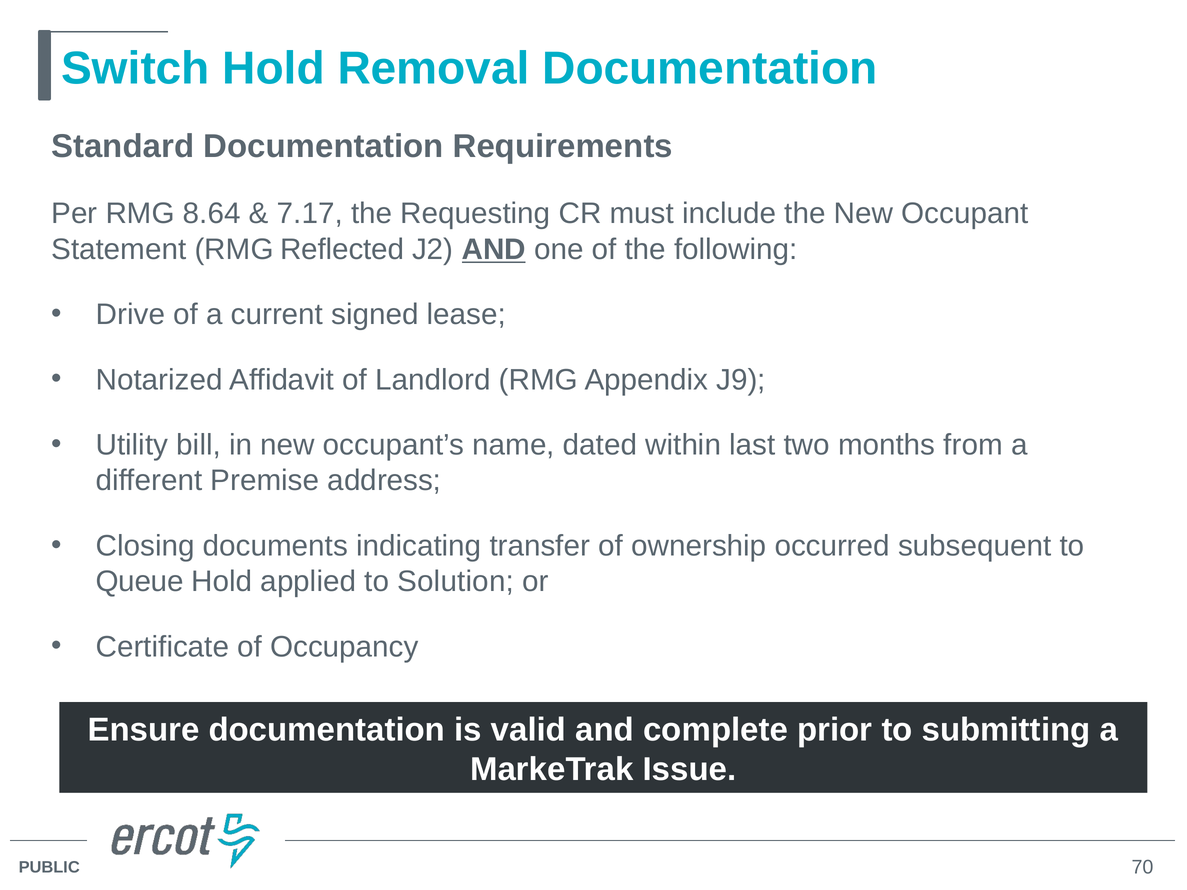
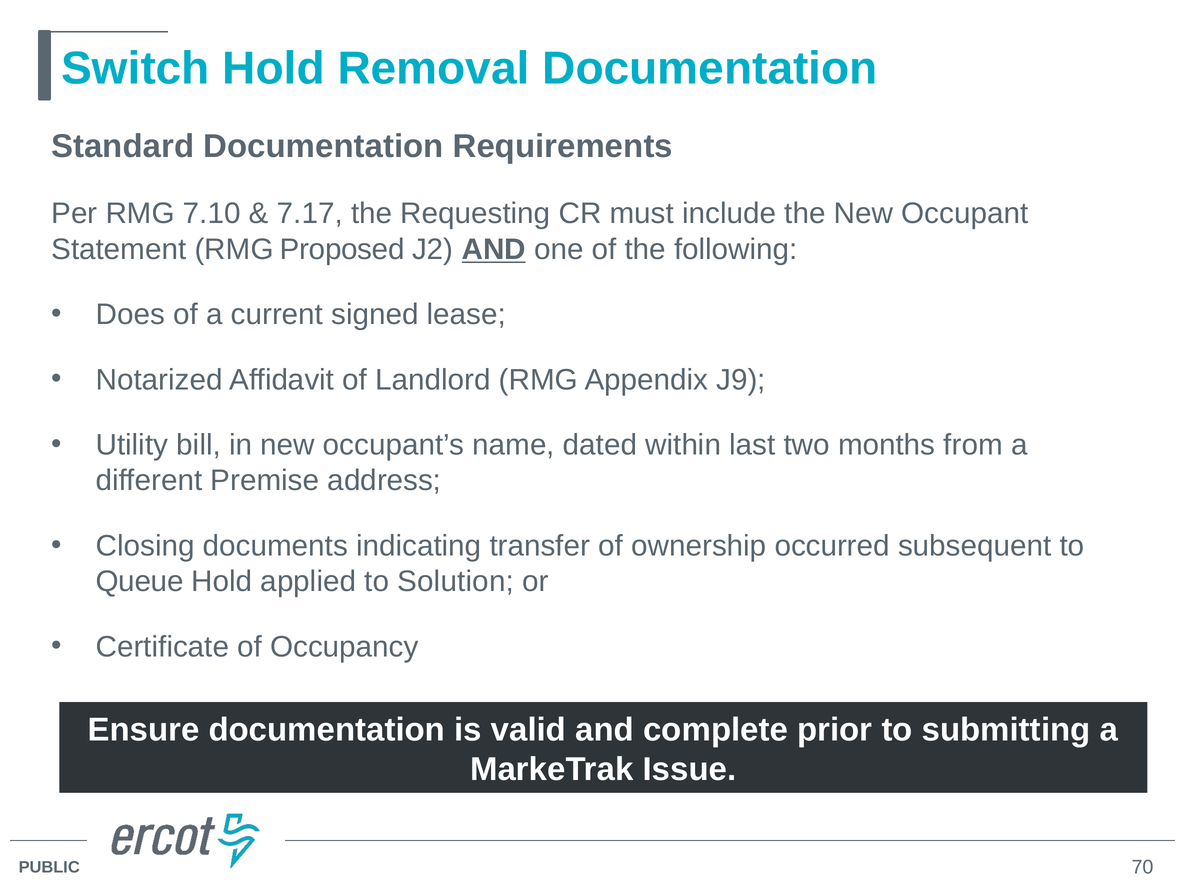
8.64: 8.64 -> 7.10 (212, 214)
Reflected: Reflected -> Proposed (342, 249)
Drive: Drive -> Does (130, 315)
